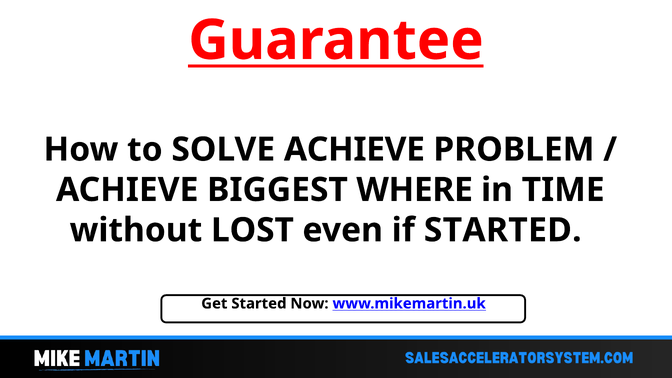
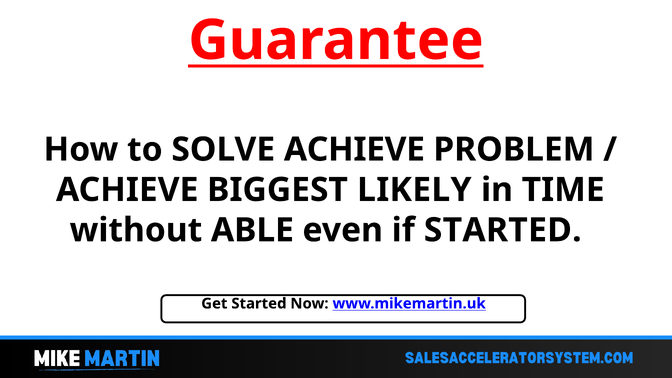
WHERE: WHERE -> LIKELY (414, 190)
LOST: LOST -> ABLE (252, 230)
